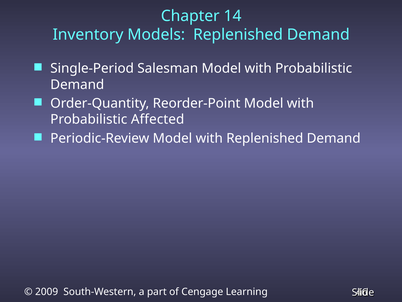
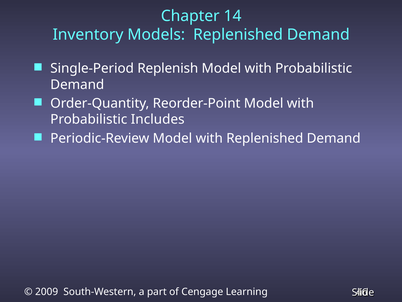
Salesman: Salesman -> Replenish (168, 68)
Affected: Affected -> Includes (158, 119)
